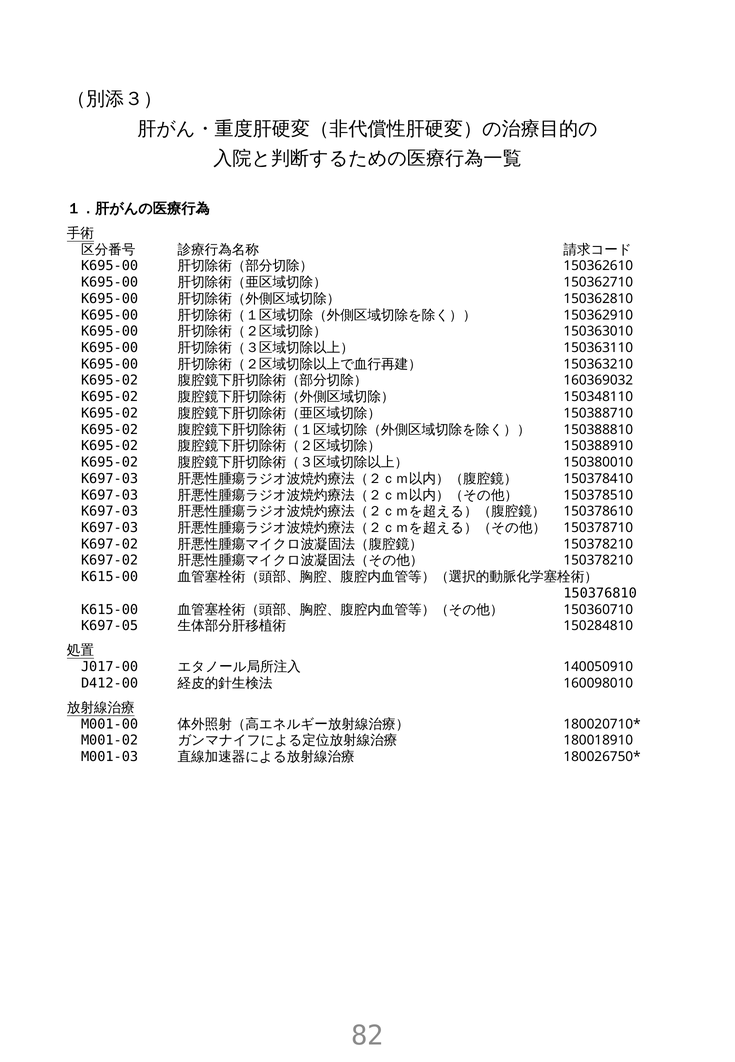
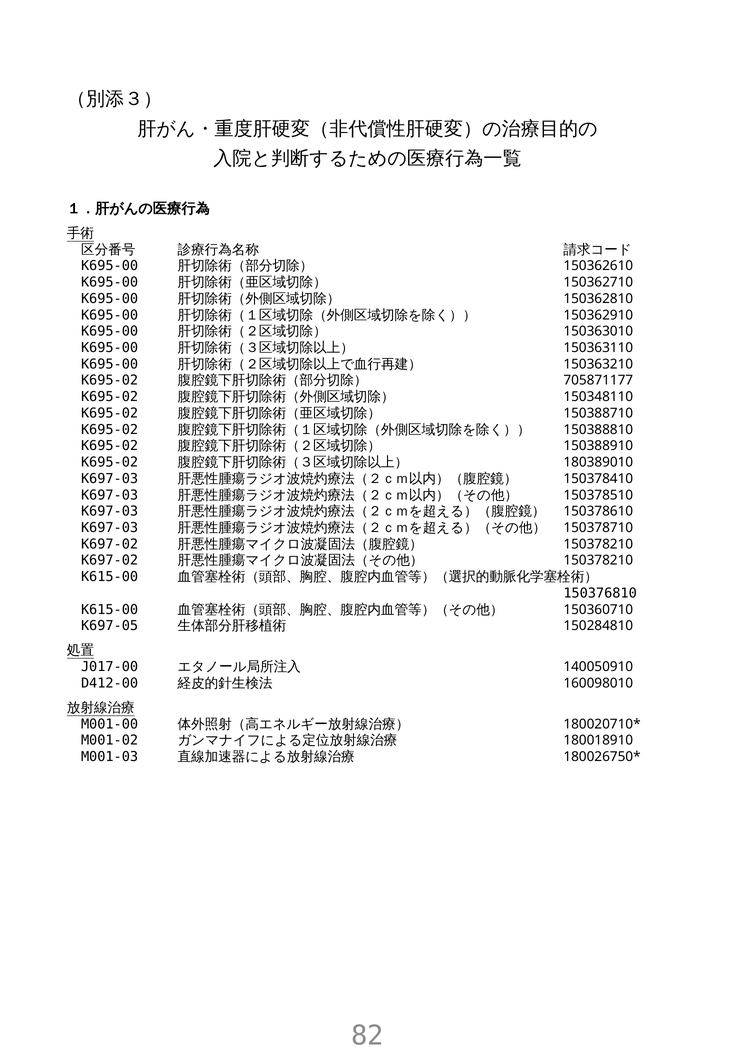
160369032: 160369032 -> 705871177 (598, 380)
150380010: 150380010 -> 180389010 (598, 462)
